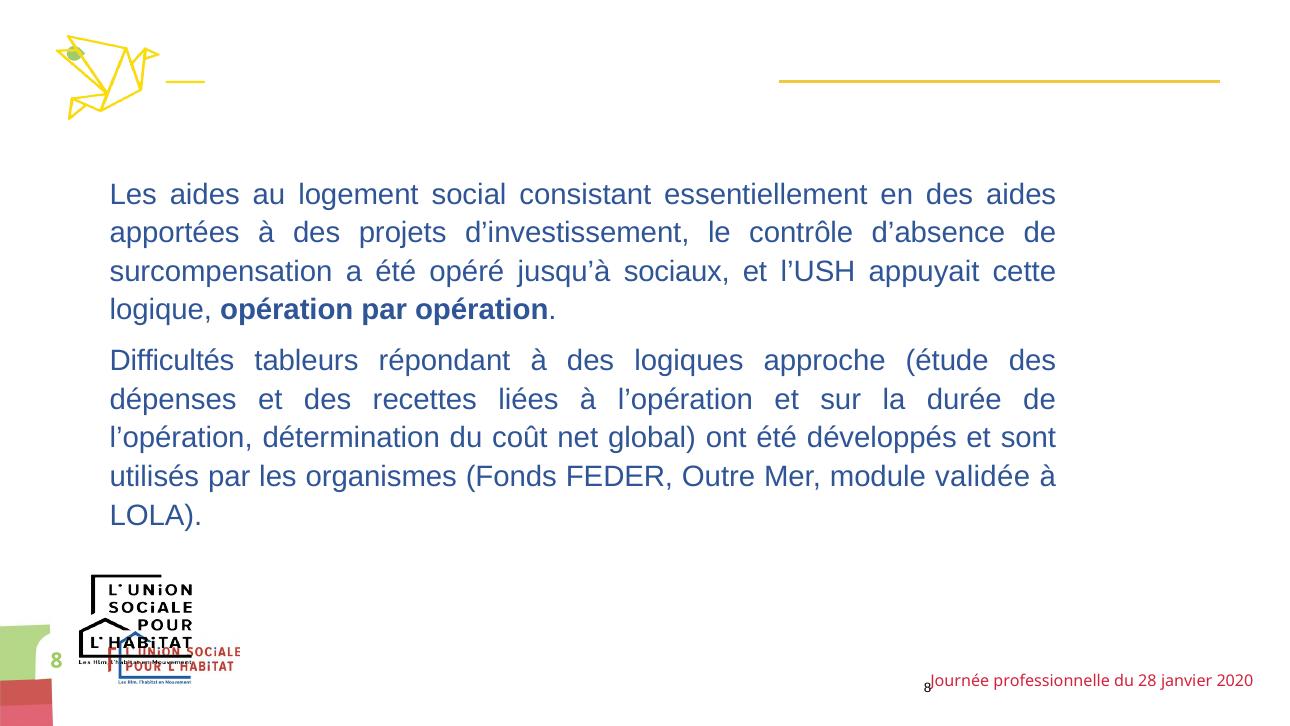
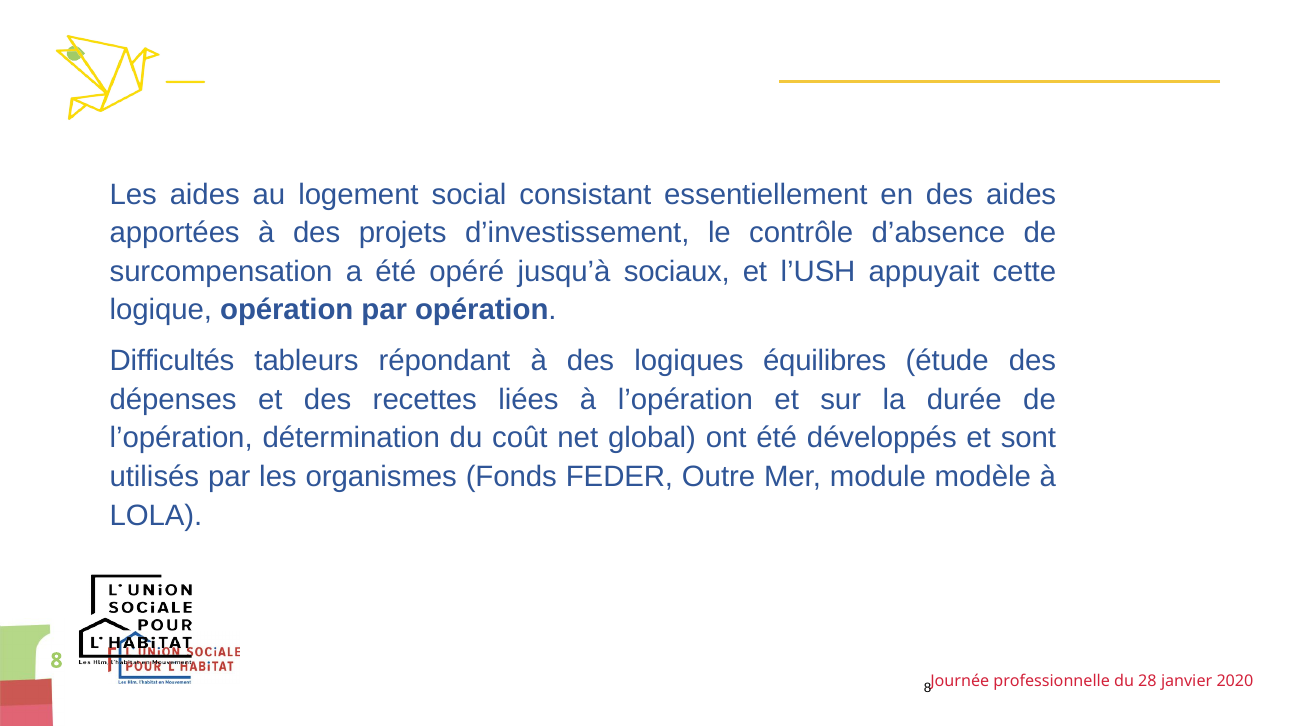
approche: approche -> équilibres (825, 361)
validée: validée -> modèle (983, 477)
